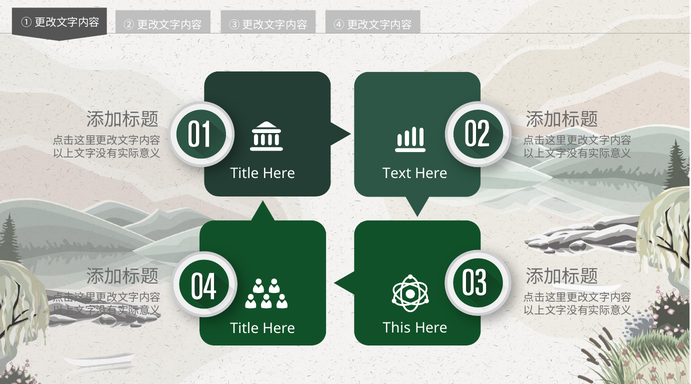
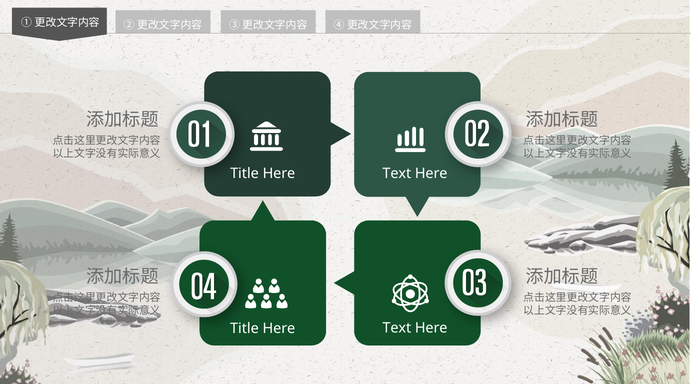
This: This -> Text (397, 328)
